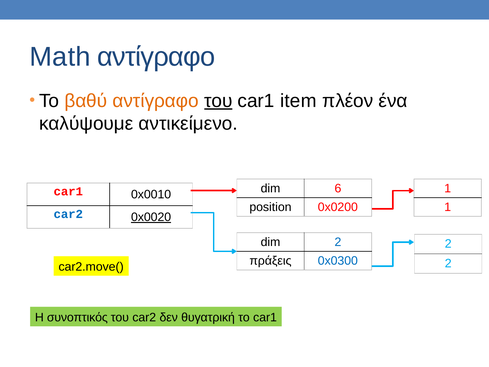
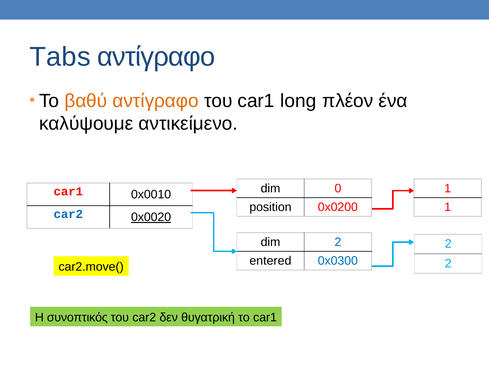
Math: Math -> Tabs (60, 57)
του underline: present -> none (218, 101)
item: item -> long (298, 101)
6: 6 -> 0 (338, 188)
πράξεις: πράξεις -> entered (270, 261)
